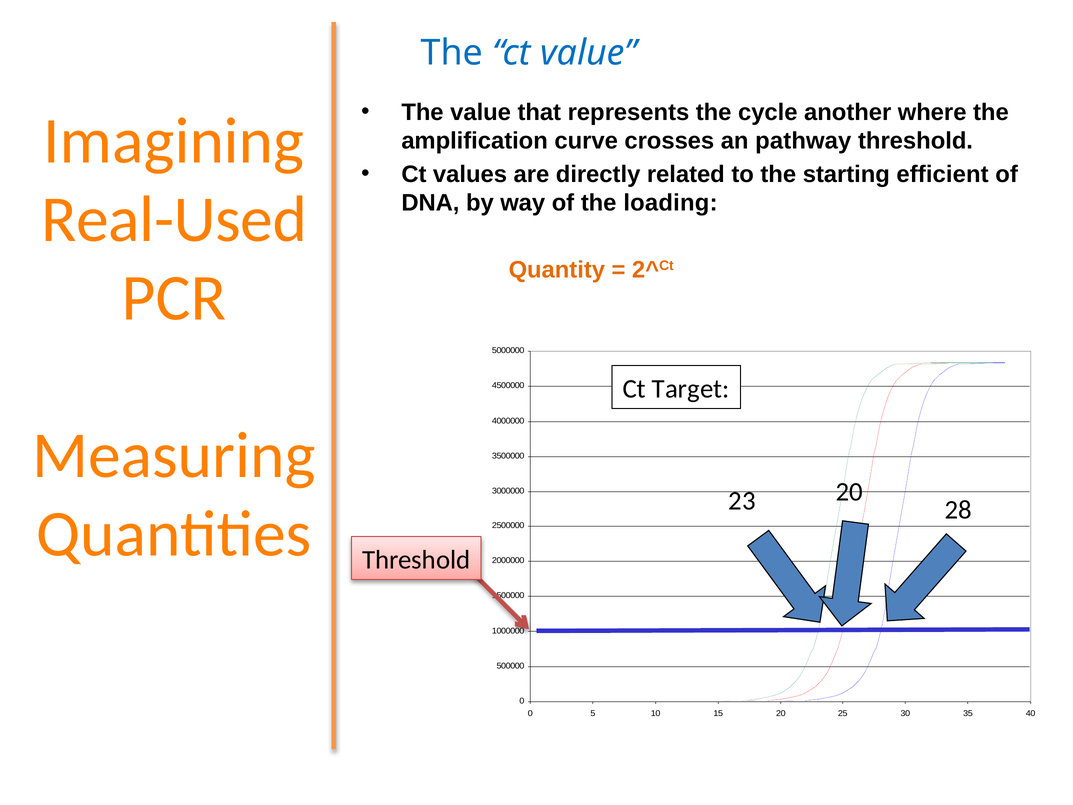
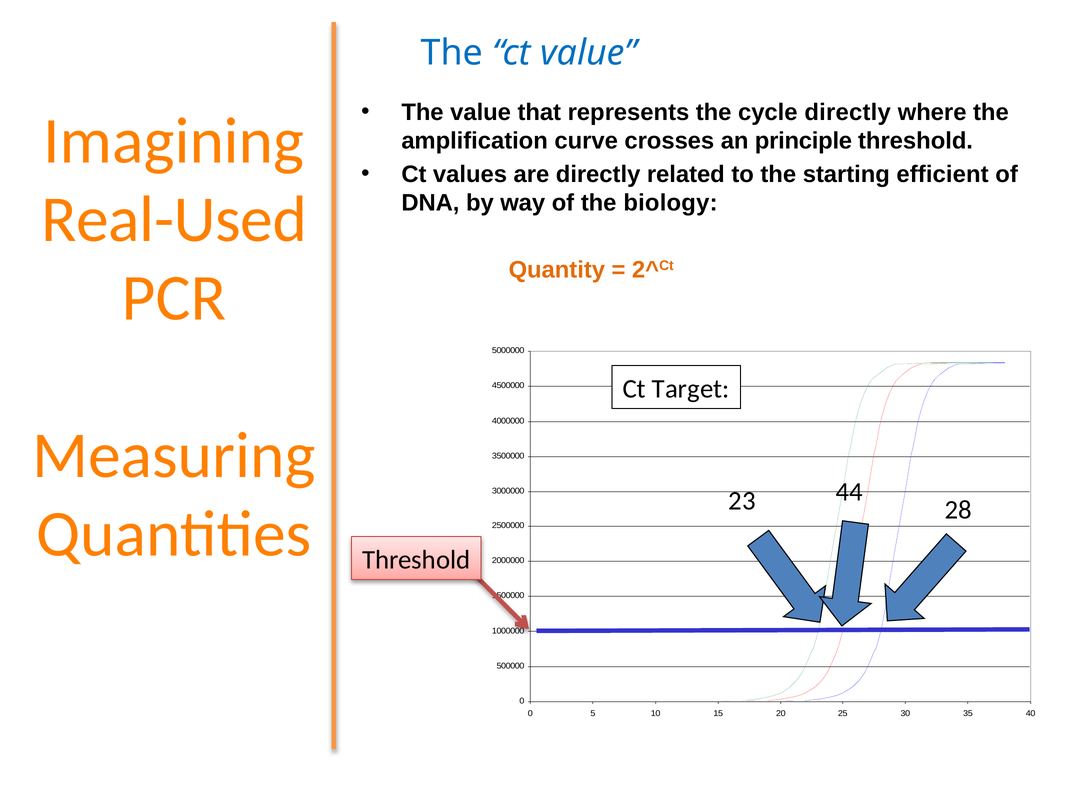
cycle another: another -> directly (848, 112)
pathway: pathway -> principle (803, 141)
loading: loading -> biology (670, 203)
23 20: 20 -> 44 (849, 492)
